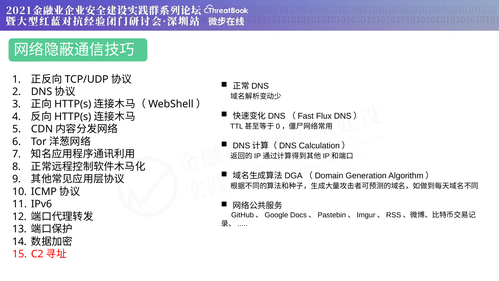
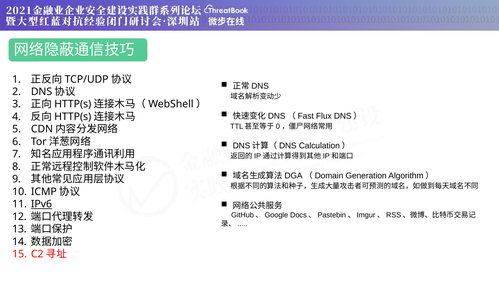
IPv6 underline: none -> present (41, 204)
